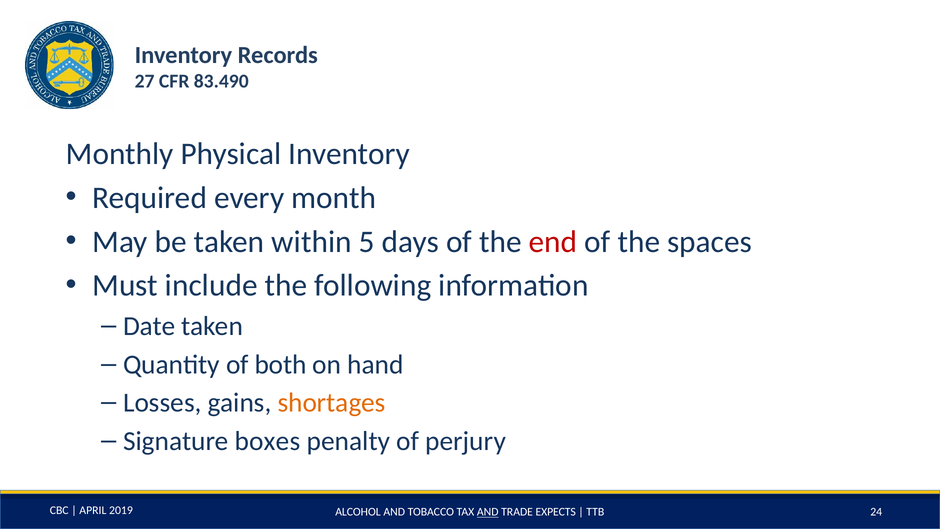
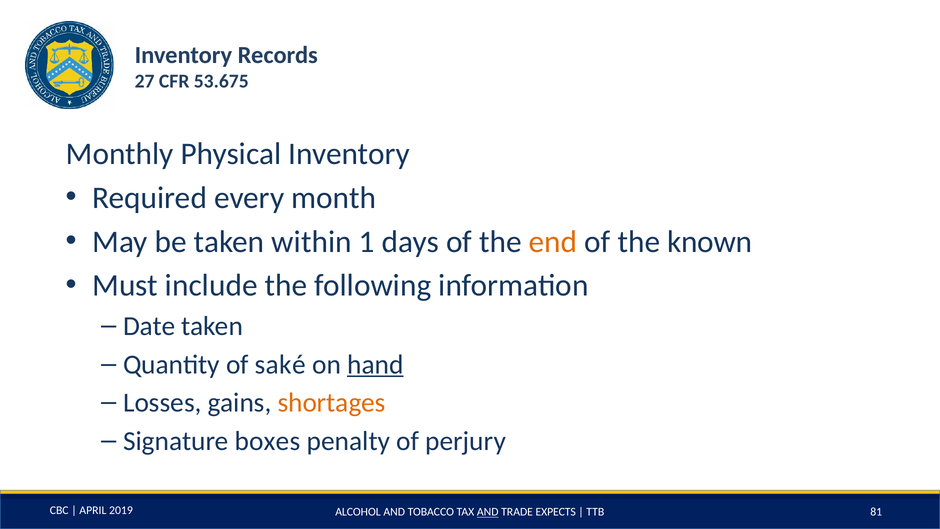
83.490: 83.490 -> 53.675 (221, 81)
5: 5 -> 1 (367, 242)
end colour: red -> orange (553, 242)
spaces: spaces -> known (710, 242)
both: both -> saké (280, 364)
hand underline: none -> present (375, 364)
24: 24 -> 81 (876, 512)
